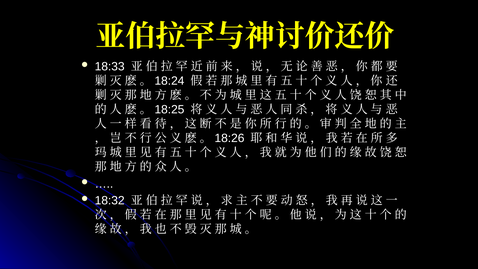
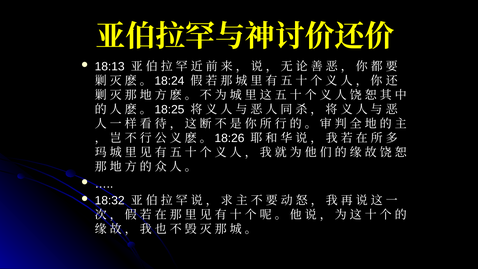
18:33: 18:33 -> 18:13 (110, 67)
